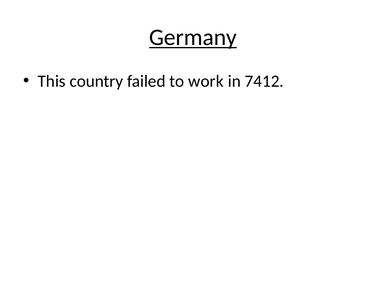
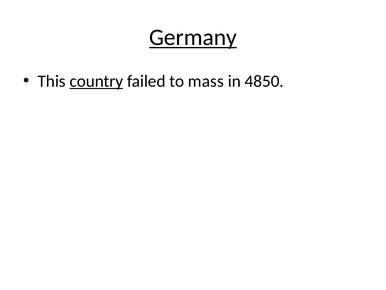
country underline: none -> present (96, 81)
work: work -> mass (206, 81)
7412: 7412 -> 4850 (264, 81)
